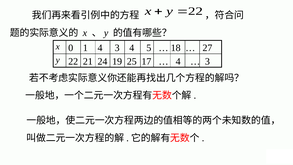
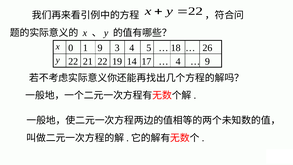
1 4: 4 -> 9 (100, 48)
27: 27 -> 26 (207, 48)
21 24: 24 -> 22 (102, 61)
25: 25 -> 14 (132, 61)
3: 3 -> 9 (207, 61)
